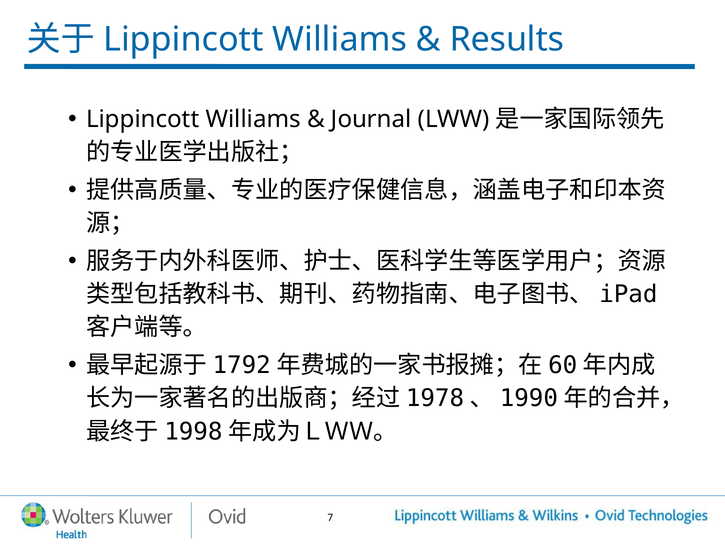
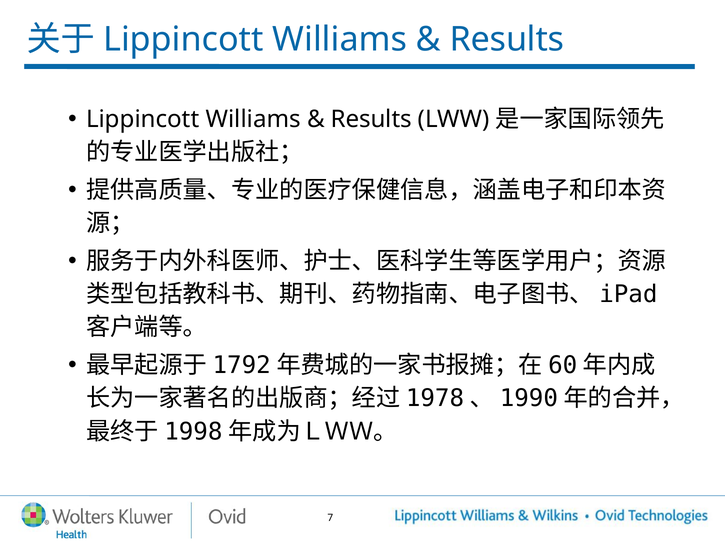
Journal: Journal -> Results (371, 119)
